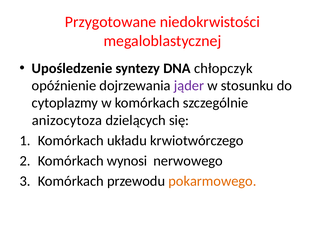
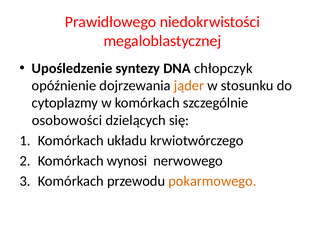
Przygotowane: Przygotowane -> Prawidłowego (111, 22)
jąder colour: purple -> orange (189, 86)
anizocytoza: anizocytoza -> osobowości (67, 120)
